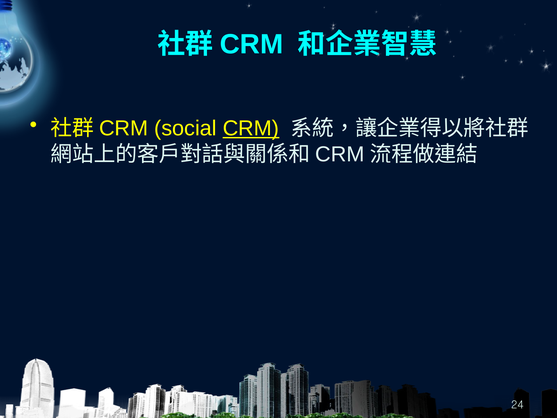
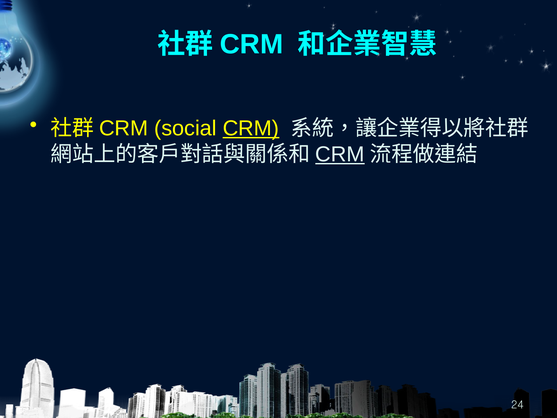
CRM underline: none -> present (340, 154)
